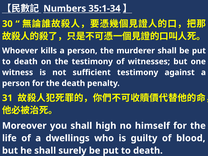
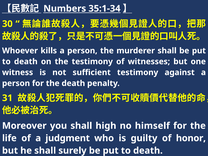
dwellings: dwellings -> judgment (68, 138)
blood: blood -> honor (191, 138)
